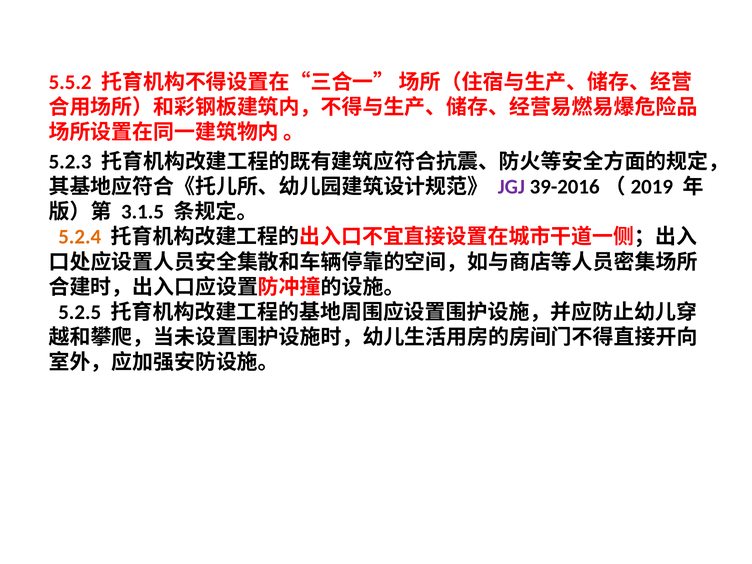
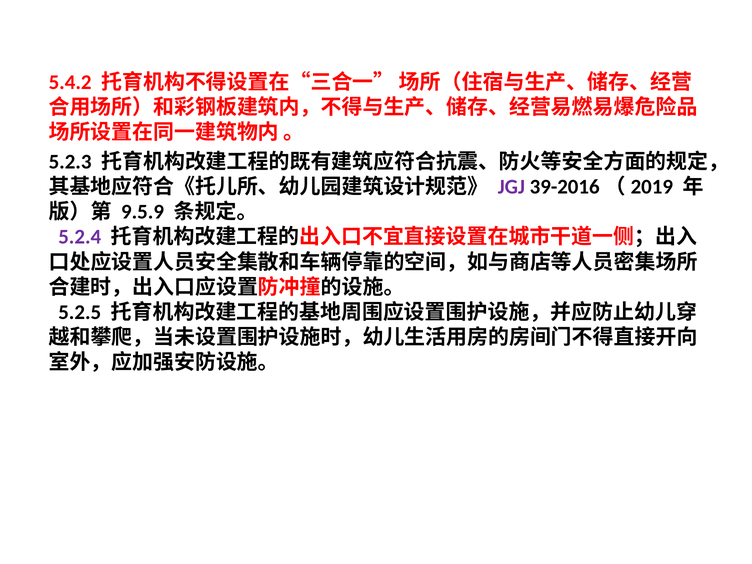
5.5.2: 5.5.2 -> 5.4.2 (70, 82)
3.1.5: 3.1.5 -> 9.5.9 (143, 212)
5.2.4 colour: orange -> purple (80, 237)
